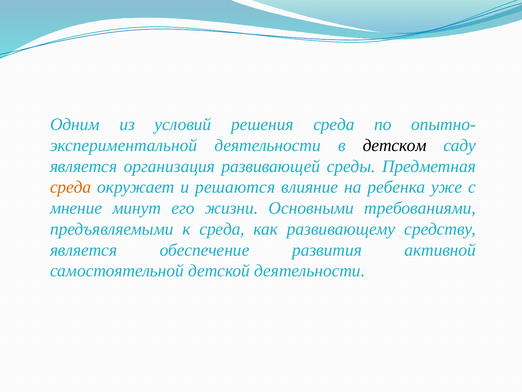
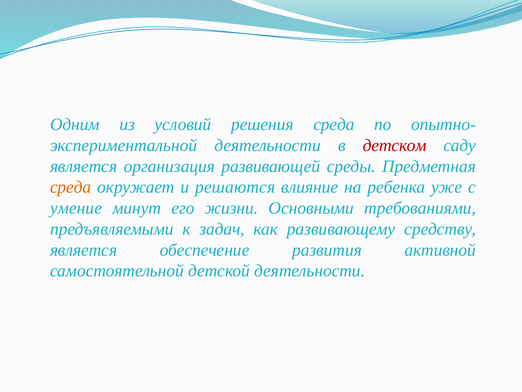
детском colour: black -> red (395, 145)
мнение: мнение -> умение (76, 208)
к среда: среда -> задач (222, 229)
